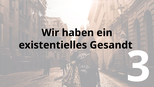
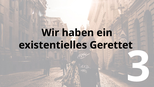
Gesandt: Gesandt -> Gerettet (111, 45)
